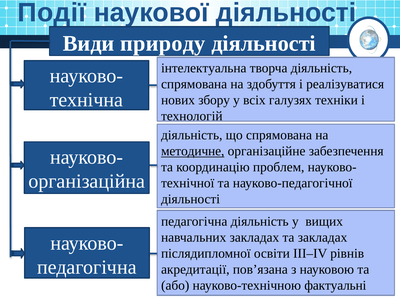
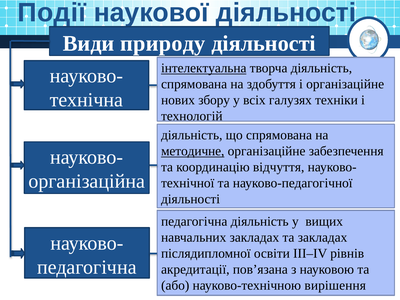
інтелектуальна underline: none -> present (204, 68)
і реалізуватися: реалізуватися -> організаційне (345, 84)
проблем: проблем -> відчуття (279, 167)
фактуальні: фактуальні -> вирішення (335, 285)
